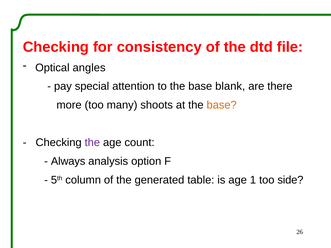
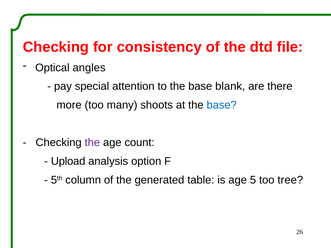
base colour: orange -> blue (222, 105)
Always: Always -> Upload (68, 161)
1: 1 -> 5 (253, 180)
side: side -> tree (290, 180)
